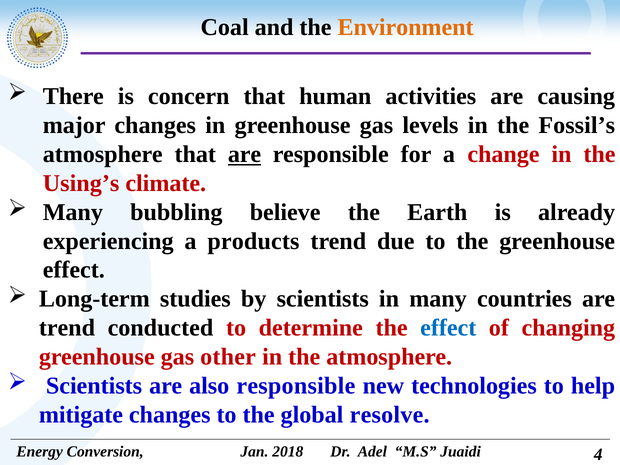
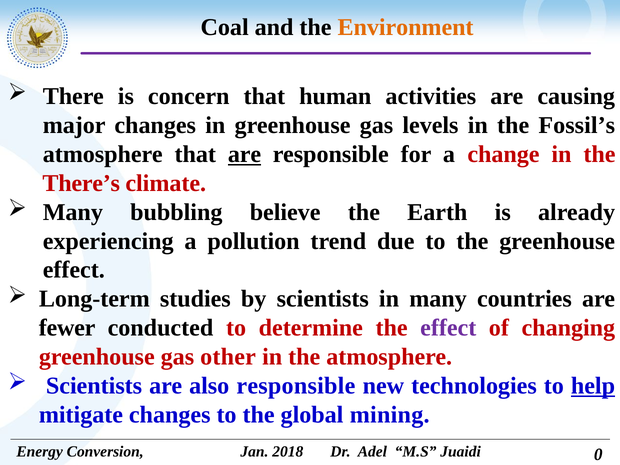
Using’s: Using’s -> There’s (81, 183)
products: products -> pollution (254, 241)
trend: trend -> fewer (67, 328)
effect colour: blue -> purple (448, 328)
help underline: none -> present (593, 386)
resolve: resolve -> mining (390, 415)
4: 4 -> 0 (598, 455)
